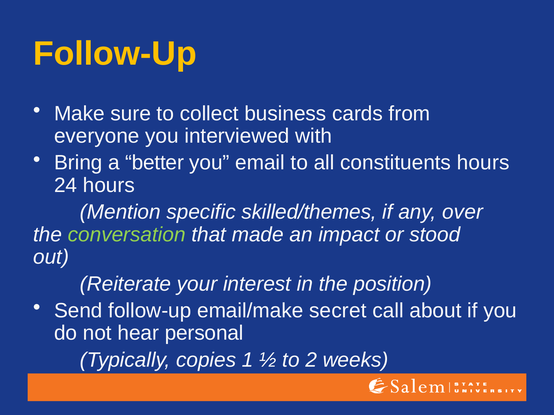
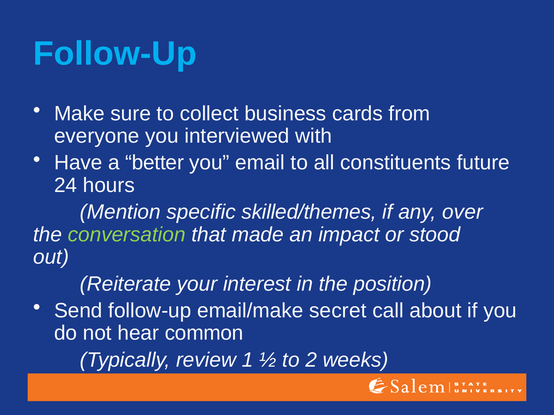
Follow-Up colour: yellow -> light blue (115, 54)
Bring: Bring -> Have (78, 163)
constituents hours: hours -> future (483, 163)
personal: personal -> common (204, 334)
copies: copies -> review (206, 360)
